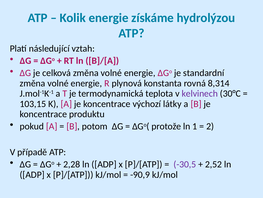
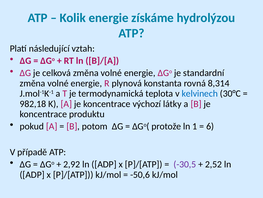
kelvinech colour: purple -> blue (200, 93)
103,15: 103,15 -> 982,18 (33, 103)
2: 2 -> 6 (210, 126)
2,28: 2,28 -> 2,92 (72, 164)
-90,9: -90,9 -> -50,6 (140, 174)
